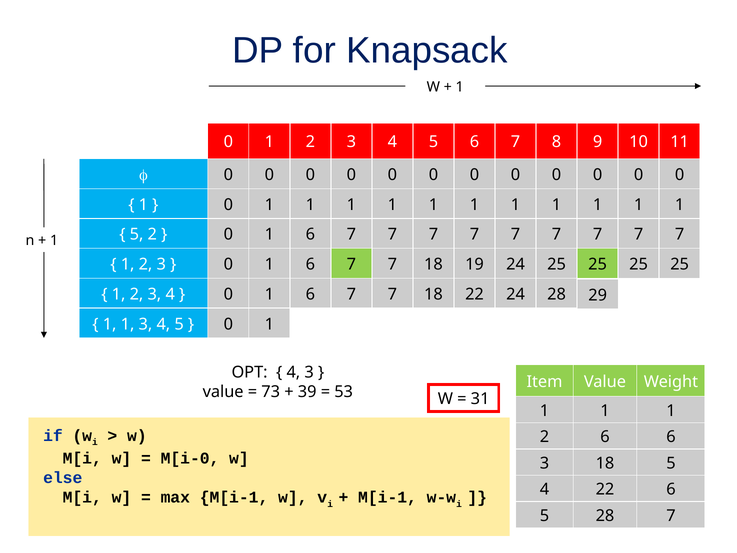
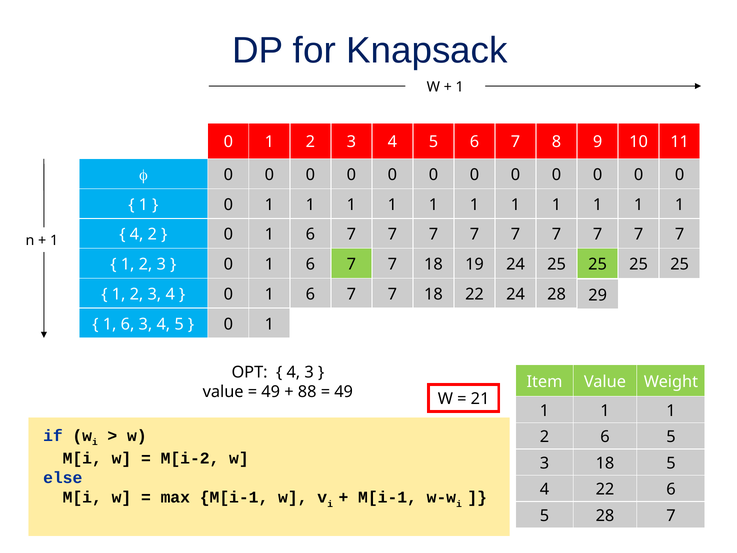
5: 5 -> 4 (137, 234)
1: 1 -> 6 (128, 324)
73: 73 -> 49 (271, 392)
39: 39 -> 88 (307, 392)
53: 53 -> 49 (344, 392)
31: 31 -> 21 (480, 399)
6: 6 -> 5 (671, 437)
M[i-0: M[i-0 -> M[i-2 (190, 458)
